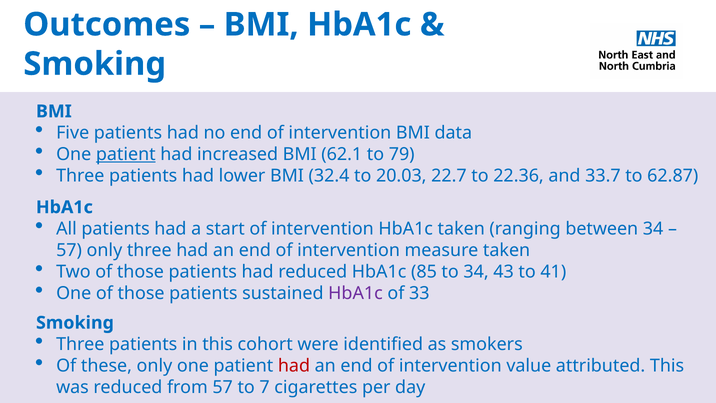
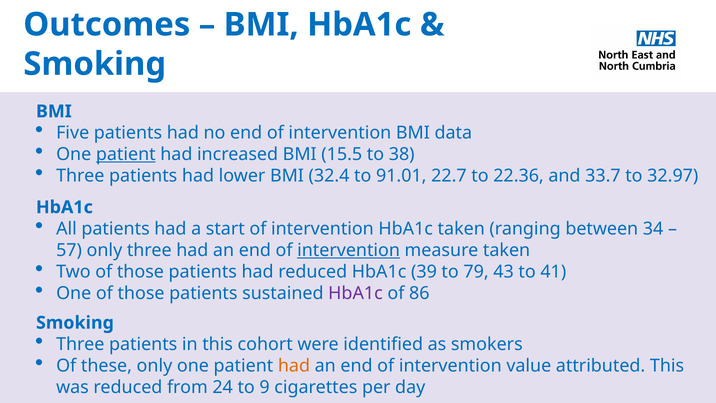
62.1: 62.1 -> 15.5 (342, 154)
79: 79 -> 38 (402, 154)
20.03: 20.03 -> 91.01 (401, 176)
62.87: 62.87 -> 32.97 (673, 176)
intervention underline: none -> present (349, 250)
85: 85 -> 39 (424, 272)
to 34: 34 -> 79 (476, 272)
33: 33 -> 86 (419, 293)
had colour: red -> orange (294, 366)
from 57: 57 -> 24 (223, 387)
7: 7 -> 9 (265, 387)
